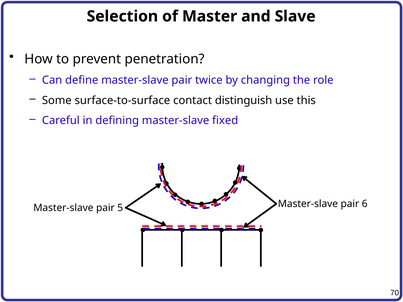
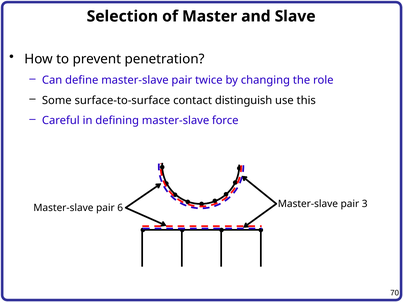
fixed: fixed -> force (225, 121)
6: 6 -> 3 (365, 204)
5: 5 -> 6 (120, 208)
